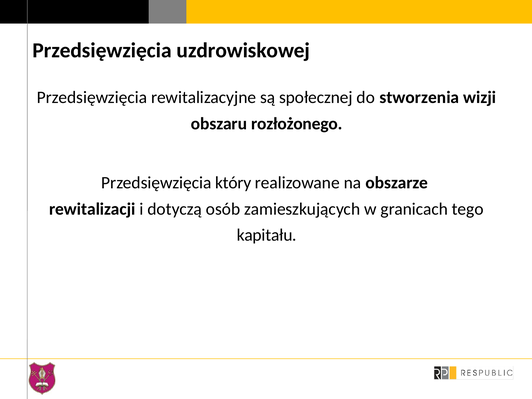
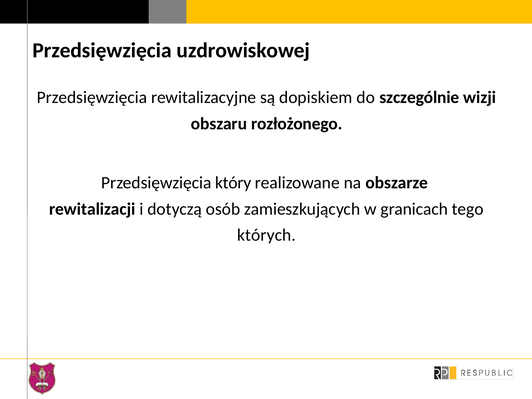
społecznej: społecznej -> dopiskiem (316, 98)
stworzenia: stworzenia -> szczególnie (419, 98)
kapitału: kapitału -> których (267, 235)
